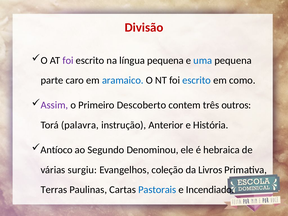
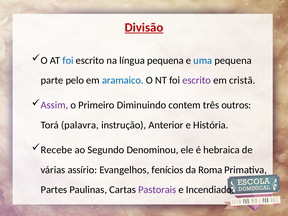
Divisão underline: none -> present (144, 28)
foi colour: purple -> blue (68, 60)
caro: caro -> pelo (75, 80)
escrito colour: blue -> purple (197, 80)
como: como -> cristã (242, 80)
Descoberto: Descoberto -> Diminuindo (142, 105)
Antíoco: Antíoco -> Recebe (56, 150)
surgiu: surgiu -> assírio (82, 170)
coleção: coleção -> fenícios (167, 170)
Livros: Livros -> Roma (210, 170)
Terras: Terras -> Partes (54, 190)
Pastorais colour: blue -> purple (157, 190)
